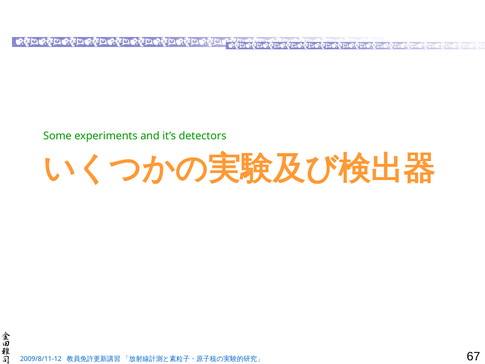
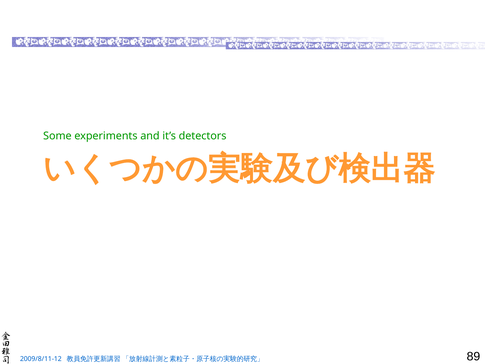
67: 67 -> 89 (473, 356)
